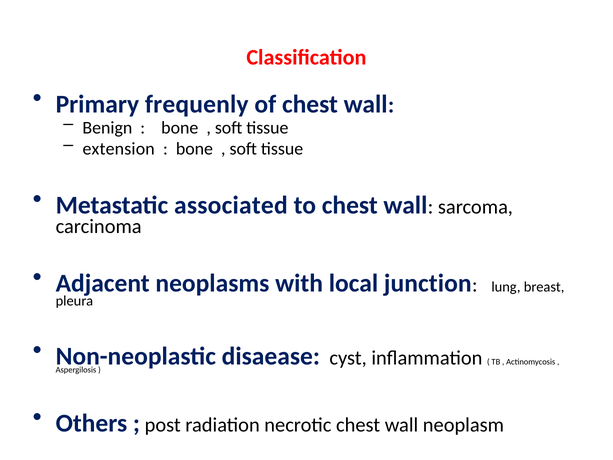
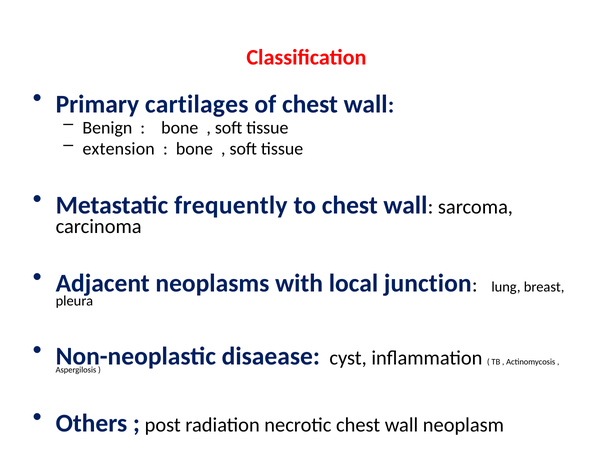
frequenly: frequenly -> cartilages (197, 104)
associated: associated -> frequently (231, 205)
